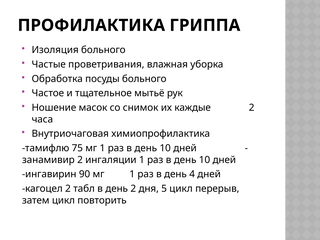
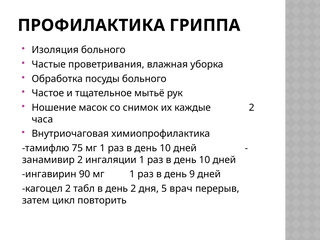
4: 4 -> 9 (192, 174)
5 цикл: цикл -> врач (181, 189)
